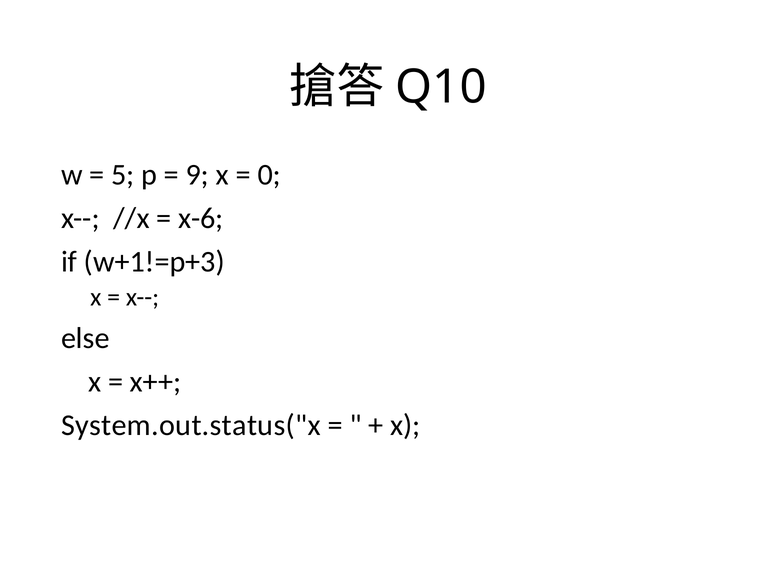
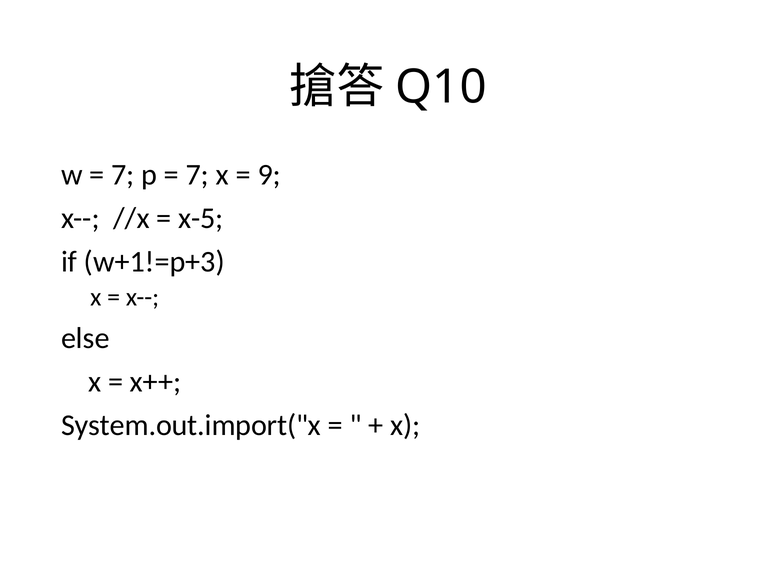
5: 5 -> 7 (123, 175)
9: 9 -> 7 (197, 175)
0: 0 -> 9 (269, 175)
x-6: x-6 -> x-5 (201, 218)
System.out.status("x: System.out.status("x -> System.out.import("x (191, 425)
